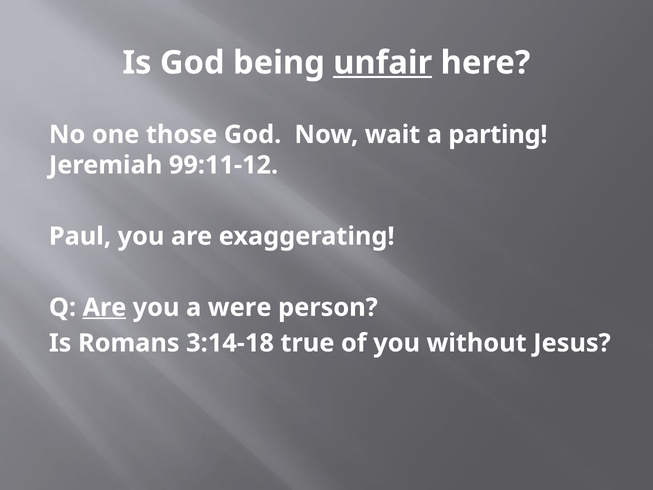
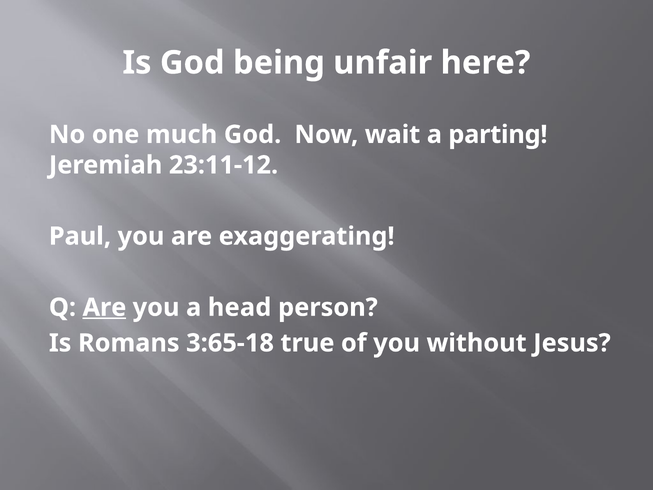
unfair underline: present -> none (383, 63)
those: those -> much (182, 135)
99:11-12: 99:11-12 -> 23:11-12 (223, 165)
were: were -> head (240, 307)
3:14-18: 3:14-18 -> 3:65-18 (230, 343)
